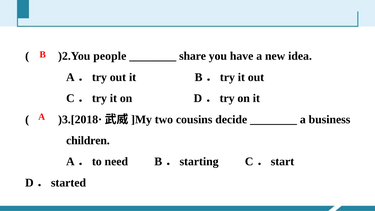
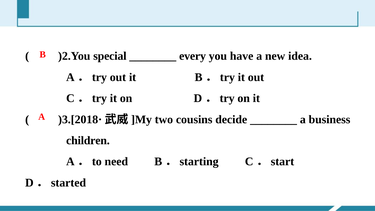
people: people -> special (110, 56)
share: share -> every (193, 56)
